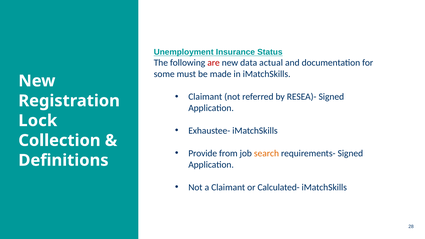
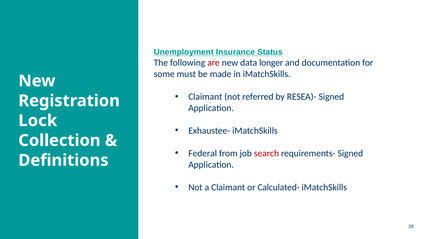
actual: actual -> longer (271, 63)
Provide: Provide -> Federal (203, 153)
search colour: orange -> red (266, 153)
